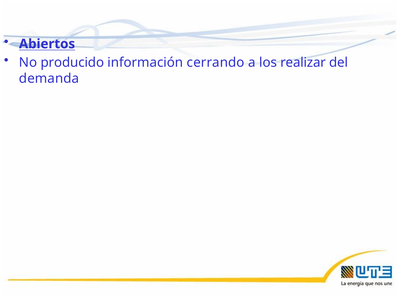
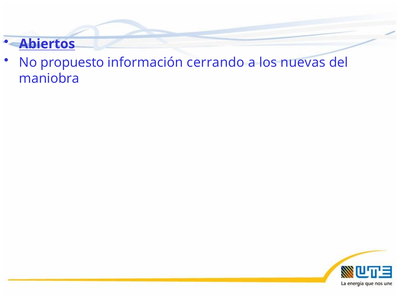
producido: producido -> propuesto (72, 63)
realizar: realizar -> nuevas (303, 63)
demanda: demanda -> maniobra (49, 79)
